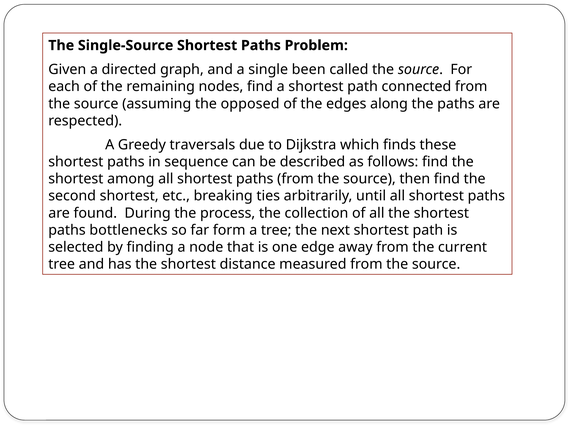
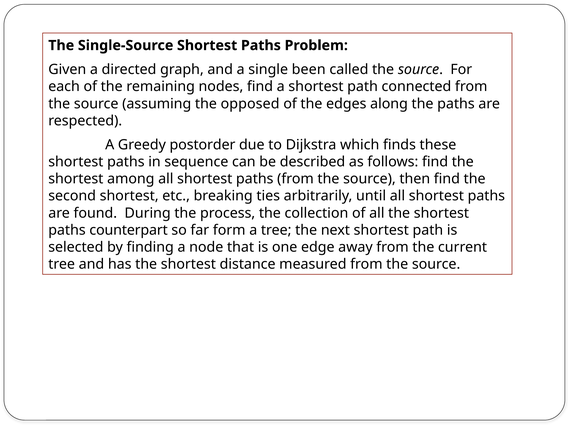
traversals: traversals -> postorder (202, 145)
bottlenecks: bottlenecks -> counterpart (129, 230)
